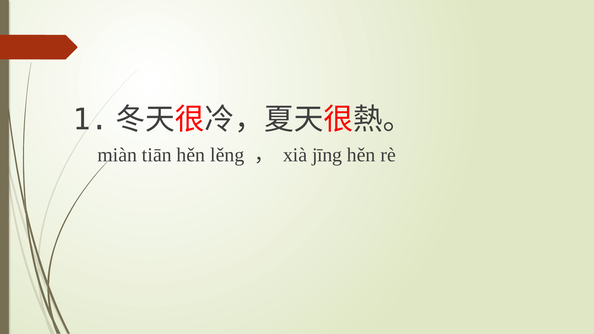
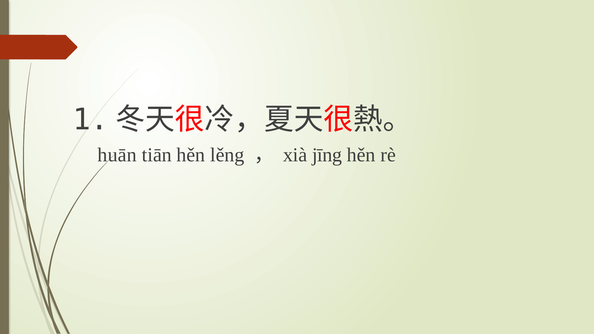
miàn: miàn -> huān (117, 155)
